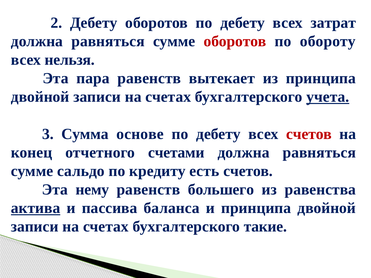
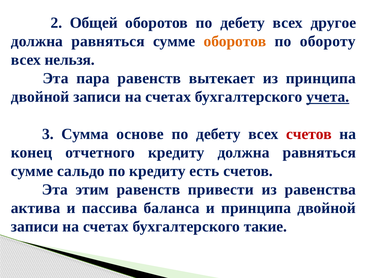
2 Дебету: Дебету -> Общей (94, 23)
затрат: затрат -> другое (333, 23)
оборотов colour: red -> orange (235, 41)
отчетного счетами: счетами -> кредиту (176, 153)
нему: нему -> этим (92, 190)
большего: большего -> привести (221, 190)
актива underline: present -> none (36, 208)
